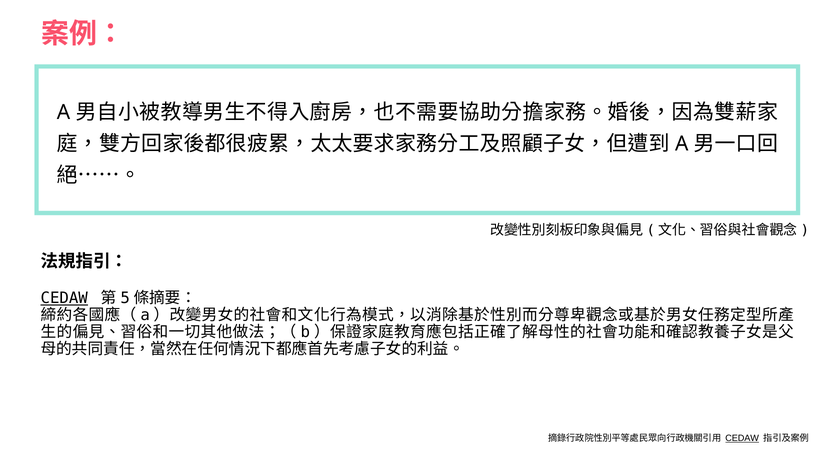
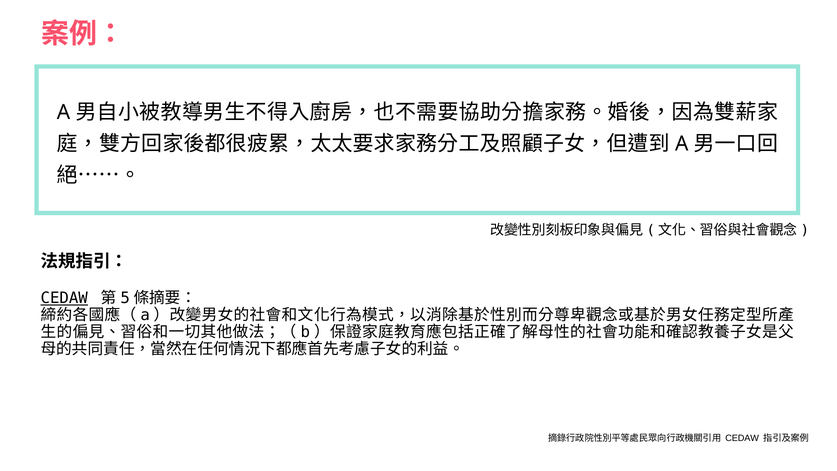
CEDAW underline: present -> none (742, 438)
